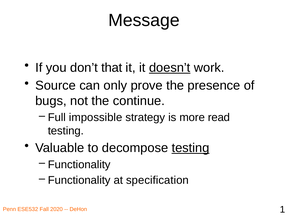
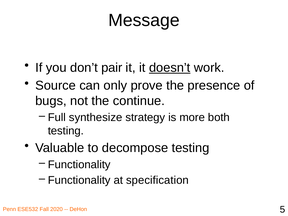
that: that -> pair (112, 68)
impossible: impossible -> synthesize (96, 117)
read: read -> both (219, 117)
testing underline: present -> none (191, 148)
1: 1 -> 5 (282, 209)
